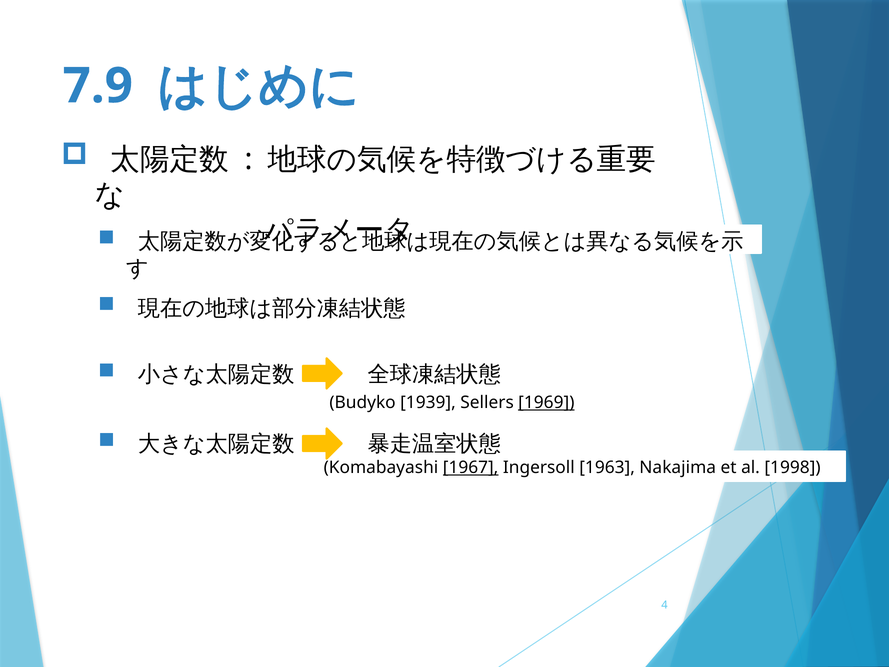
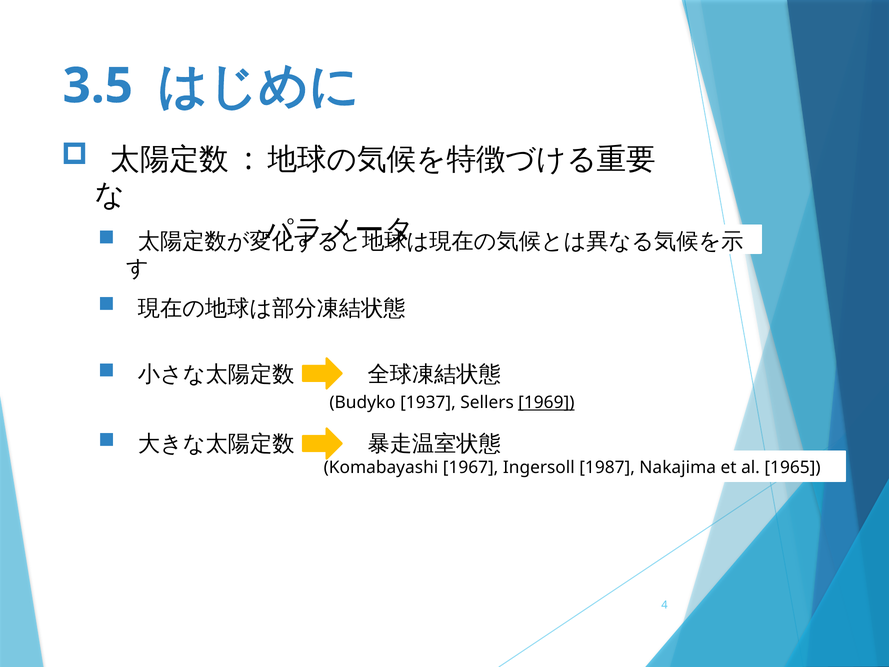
7.9: 7.9 -> 3.5 (98, 86)
1939: 1939 -> 1937 (428, 403)
1967 underline: present -> none (471, 467)
1963: 1963 -> 1987 (607, 467)
1998: 1998 -> 1965 (792, 467)
